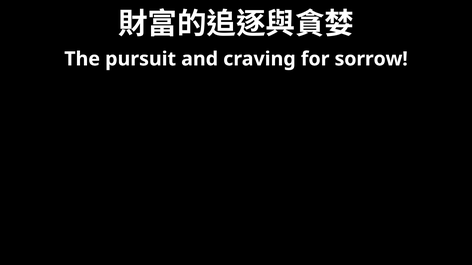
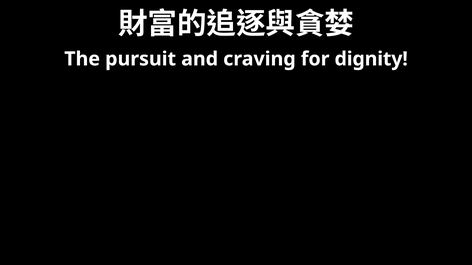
sorrow: sorrow -> dignity (371, 59)
